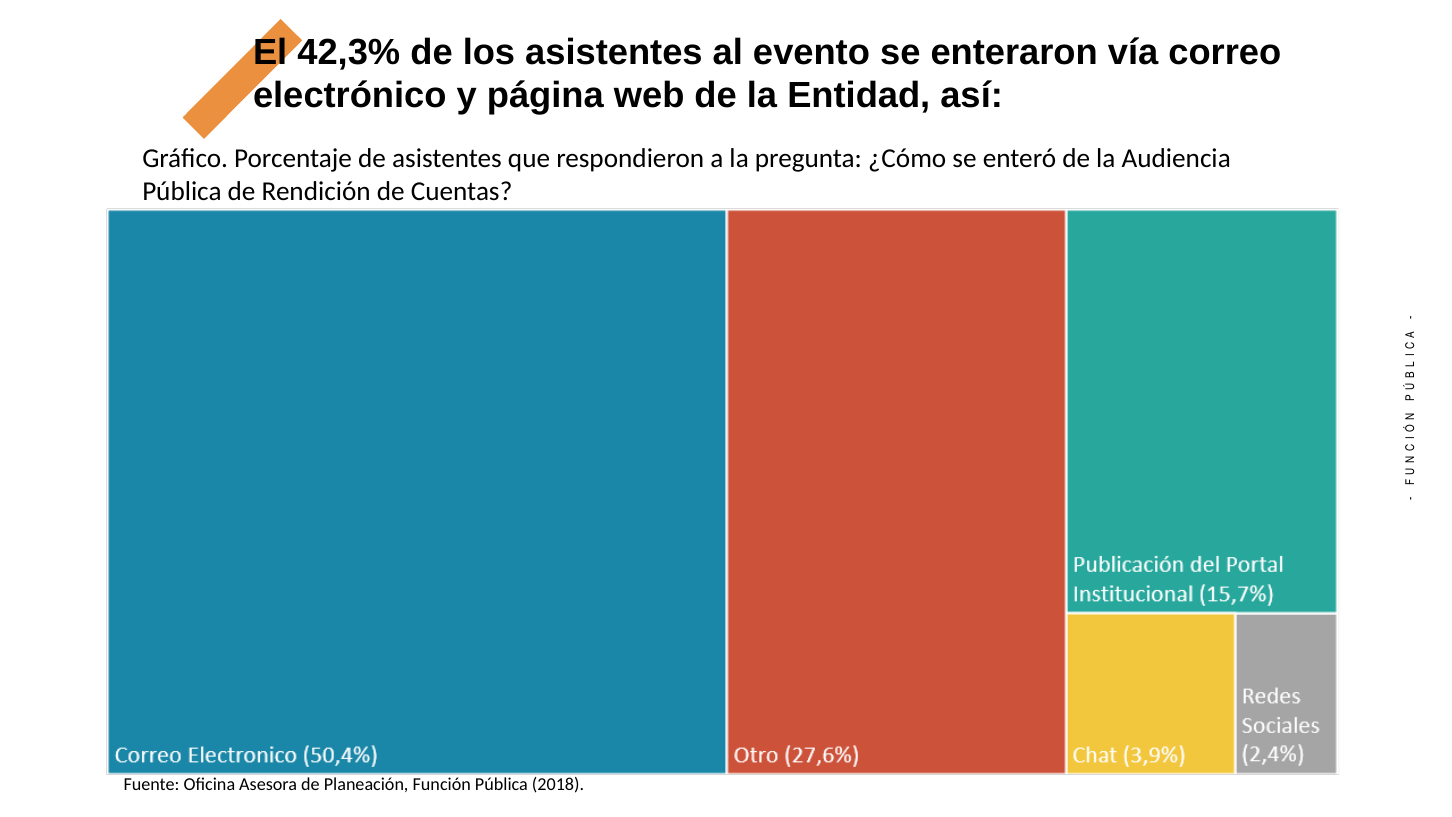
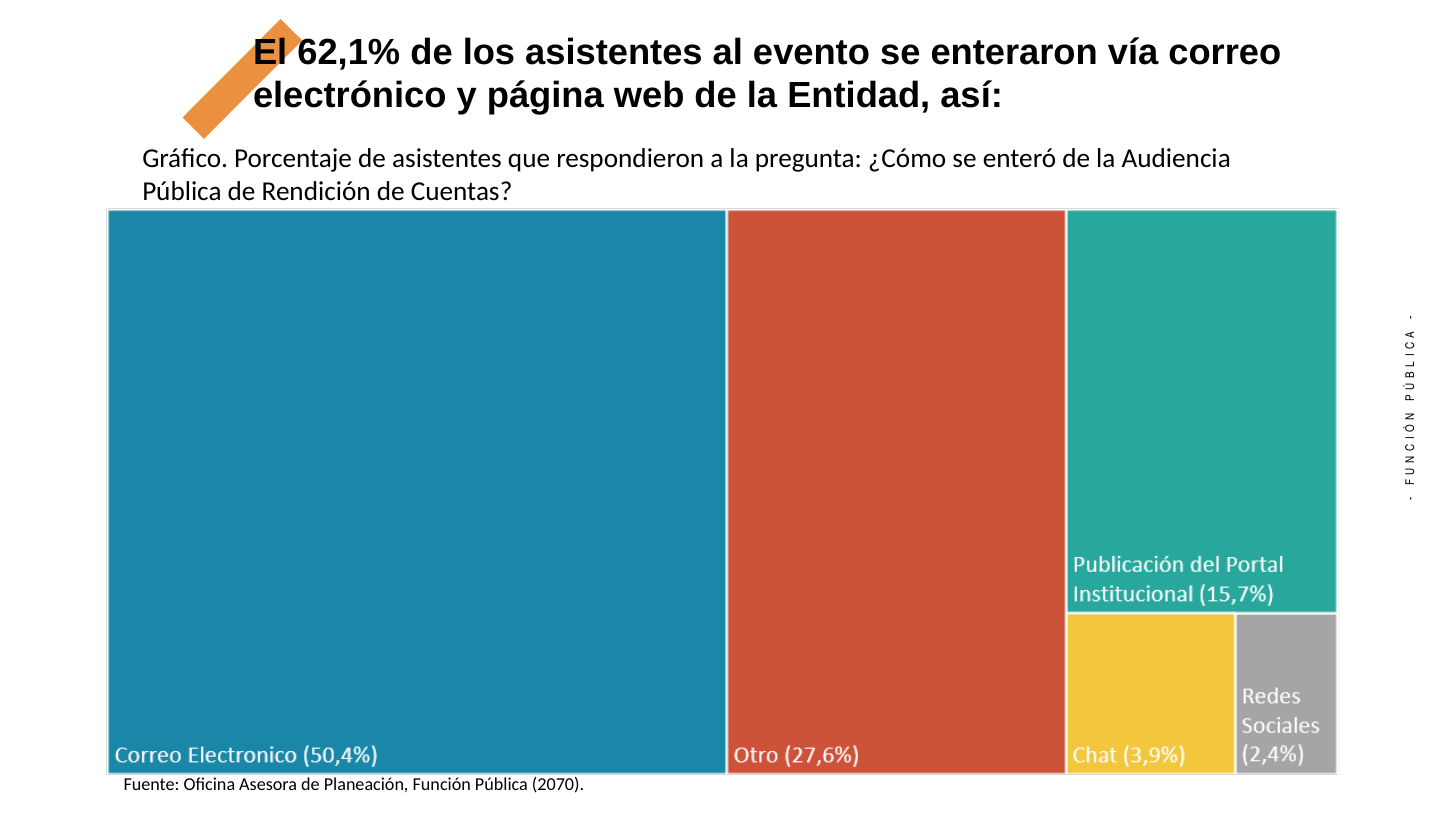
42,3%: 42,3% -> 62,1% (349, 52)
2018: 2018 -> 2070 (558, 785)
